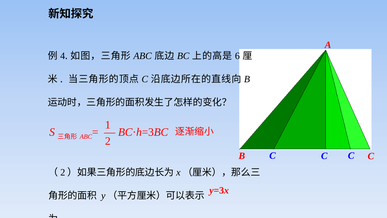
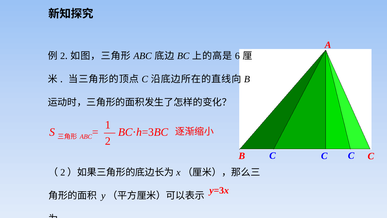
4: 4 -> 2 (63, 56)
